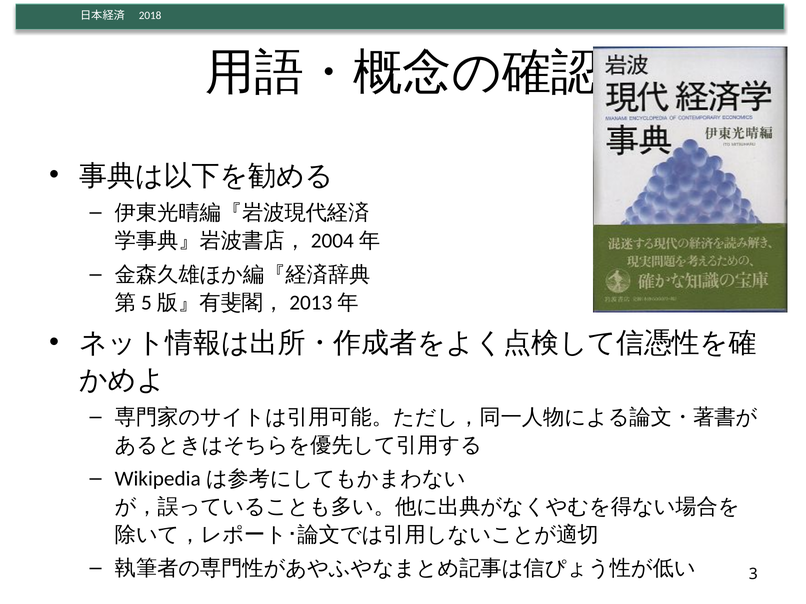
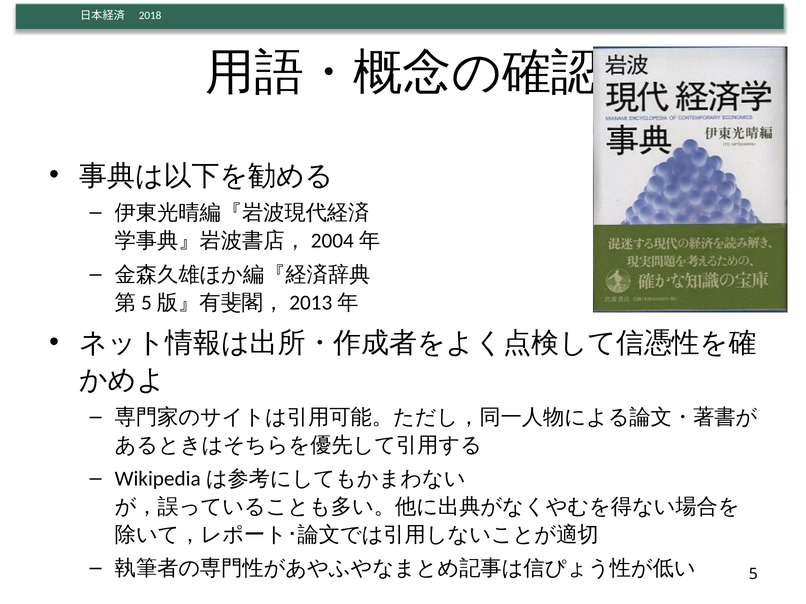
3: 3 -> 5 (753, 575)
